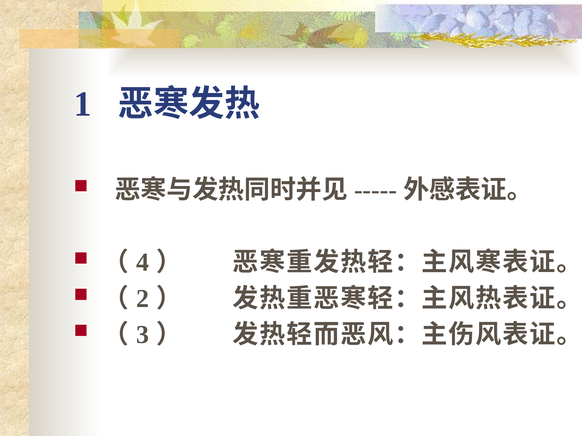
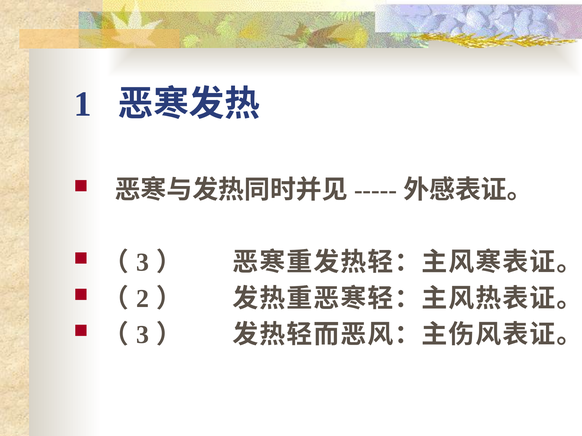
4: 4 -> 3 (143, 263)
